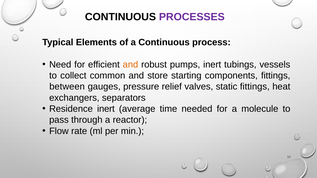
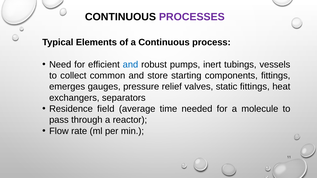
and colour: orange -> blue (130, 65)
between: between -> emerges (67, 87)
Residence inert: inert -> field (106, 109)
